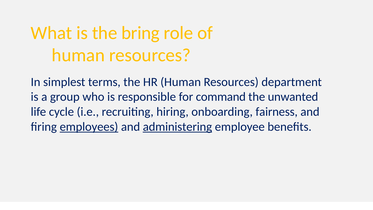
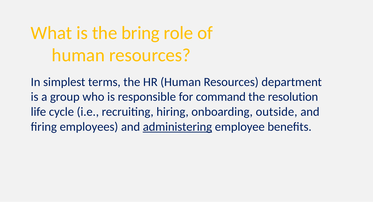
unwanted: unwanted -> resolution (293, 97)
fairness: fairness -> outside (277, 112)
employees underline: present -> none (89, 127)
